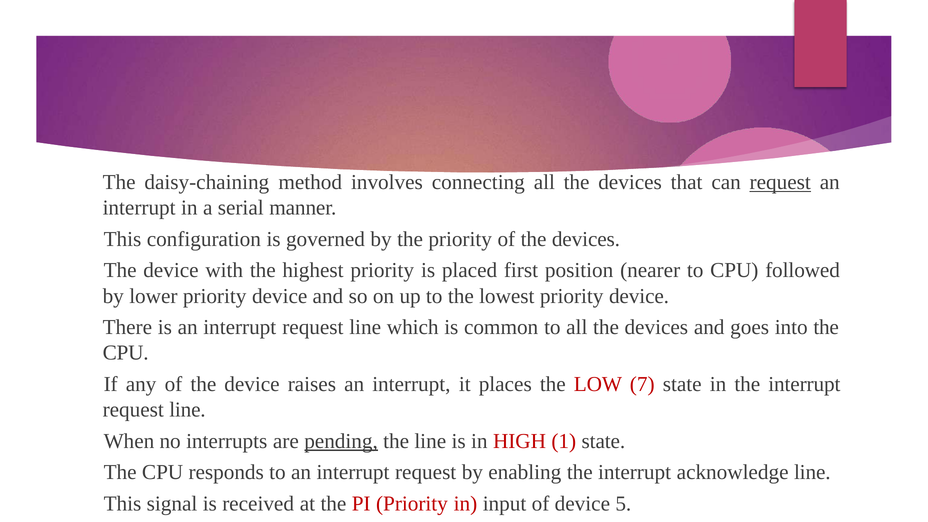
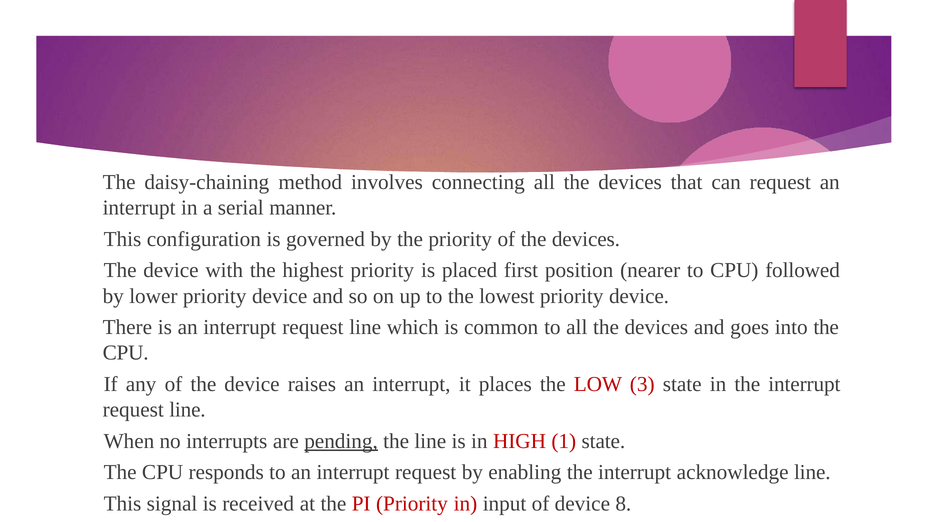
request underline: present -> none (780, 182)
7: 7 -> 3 (642, 384)
5: 5 -> 8 (623, 504)
